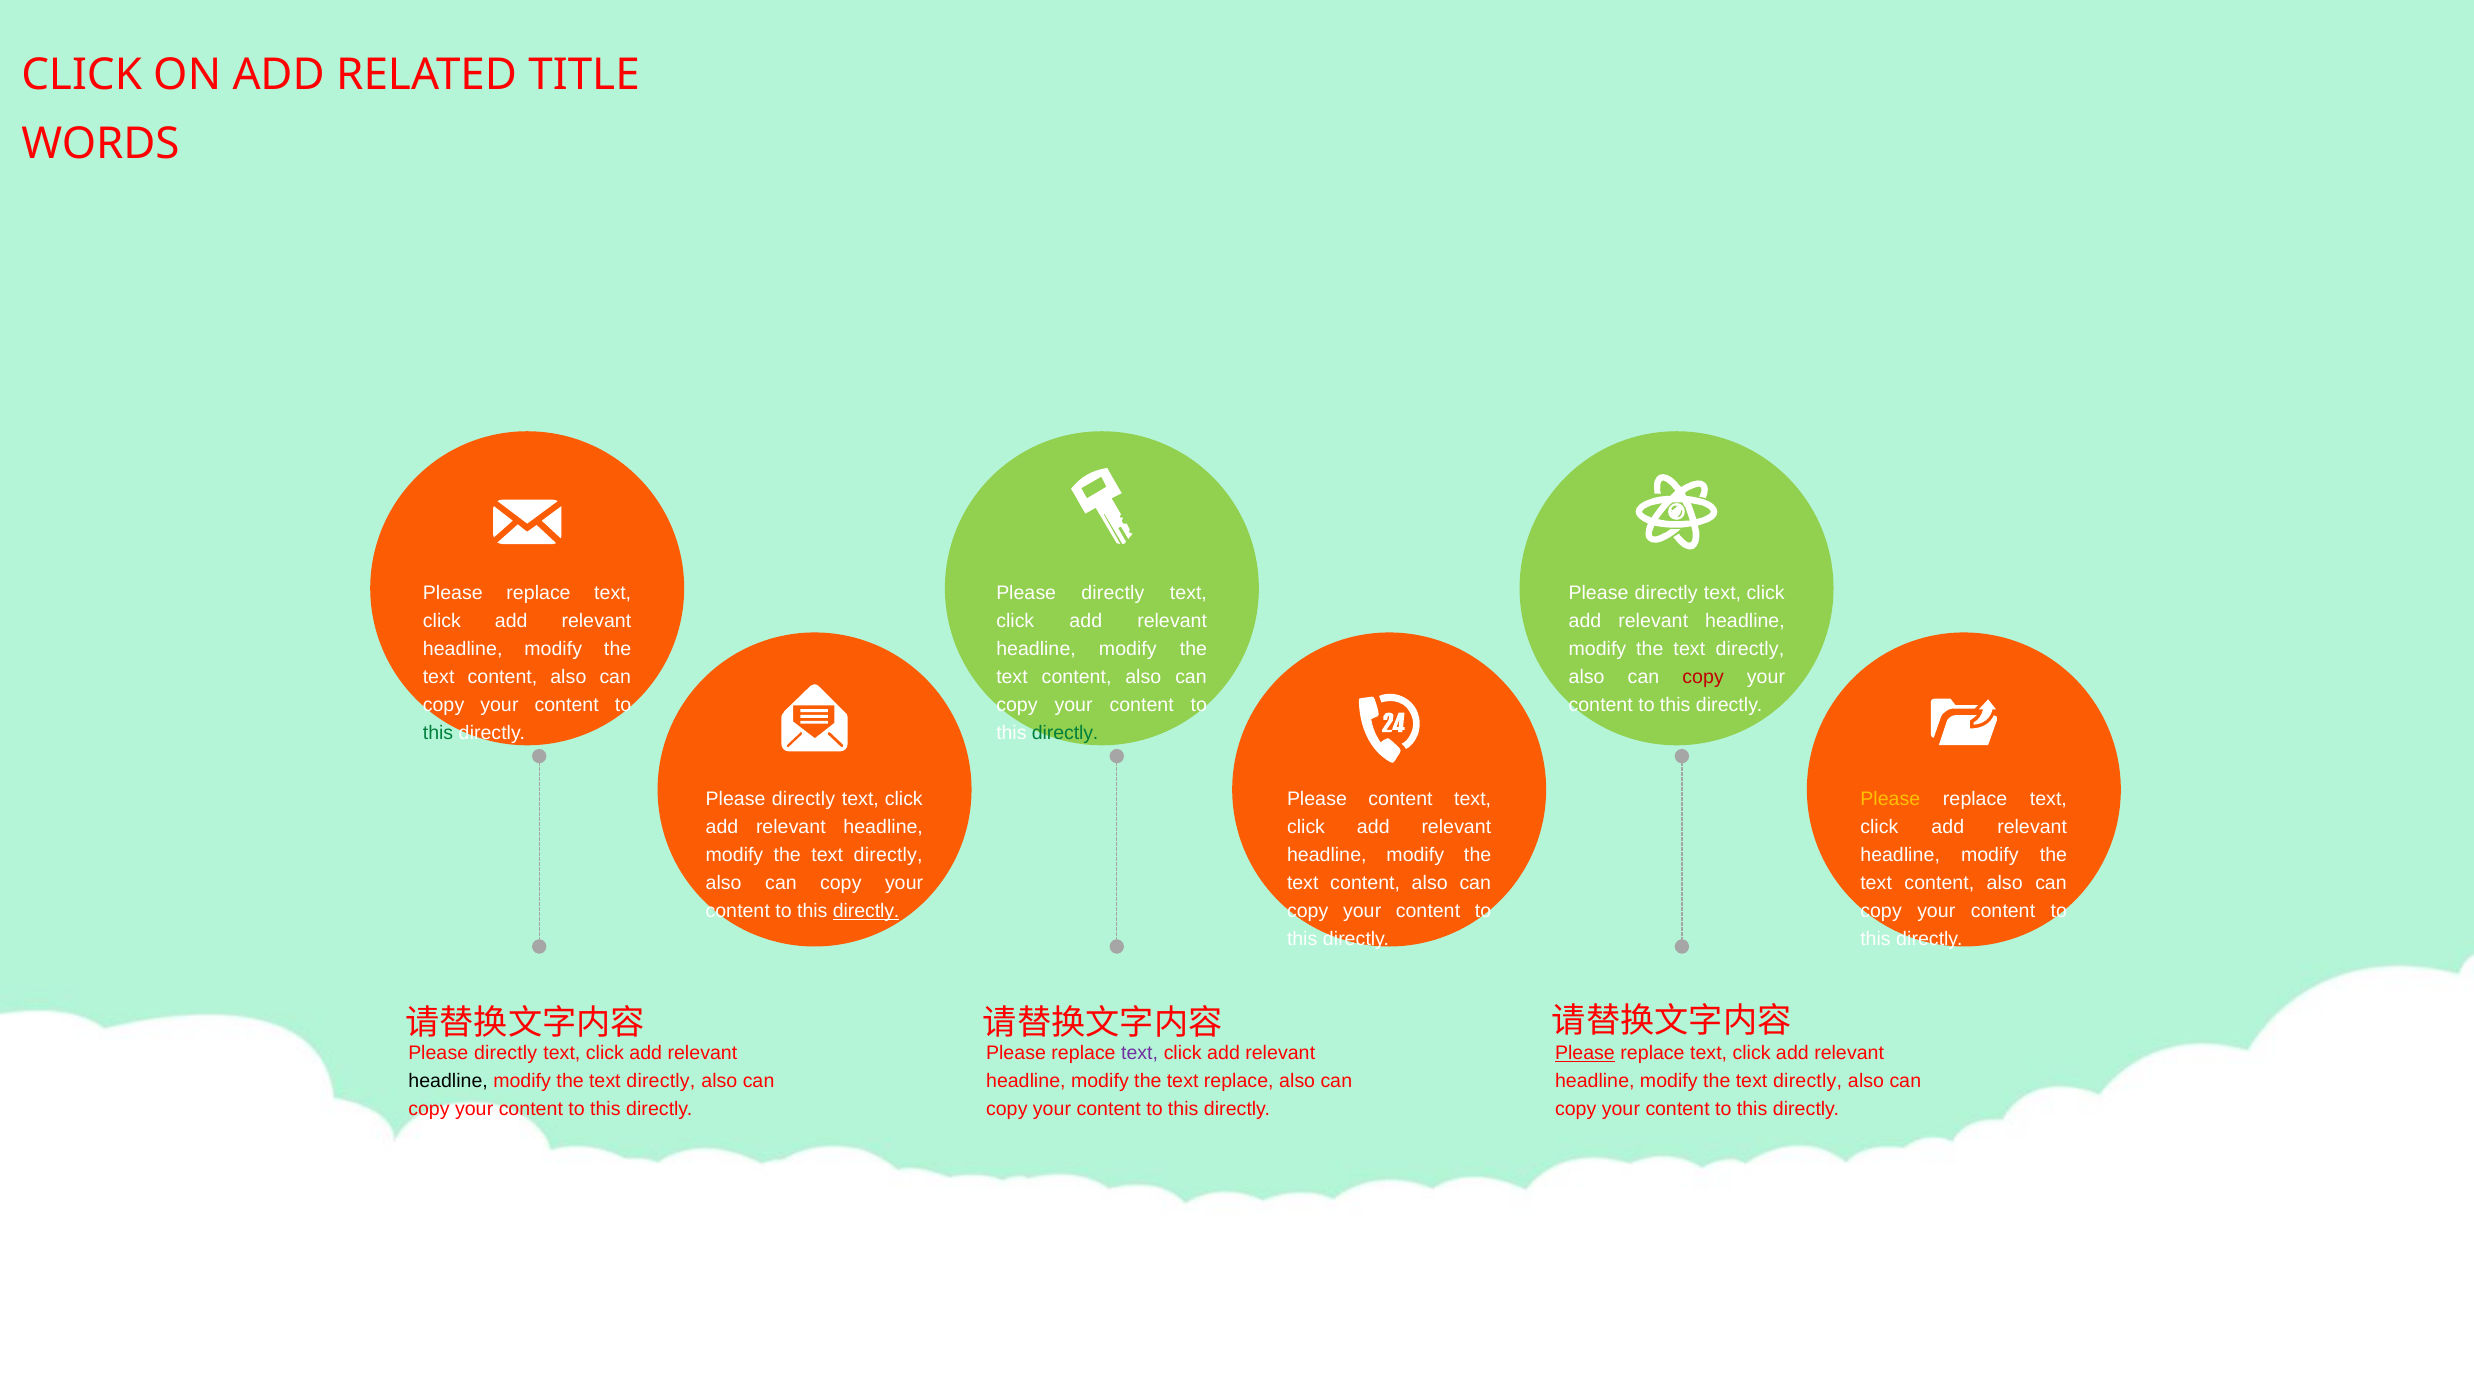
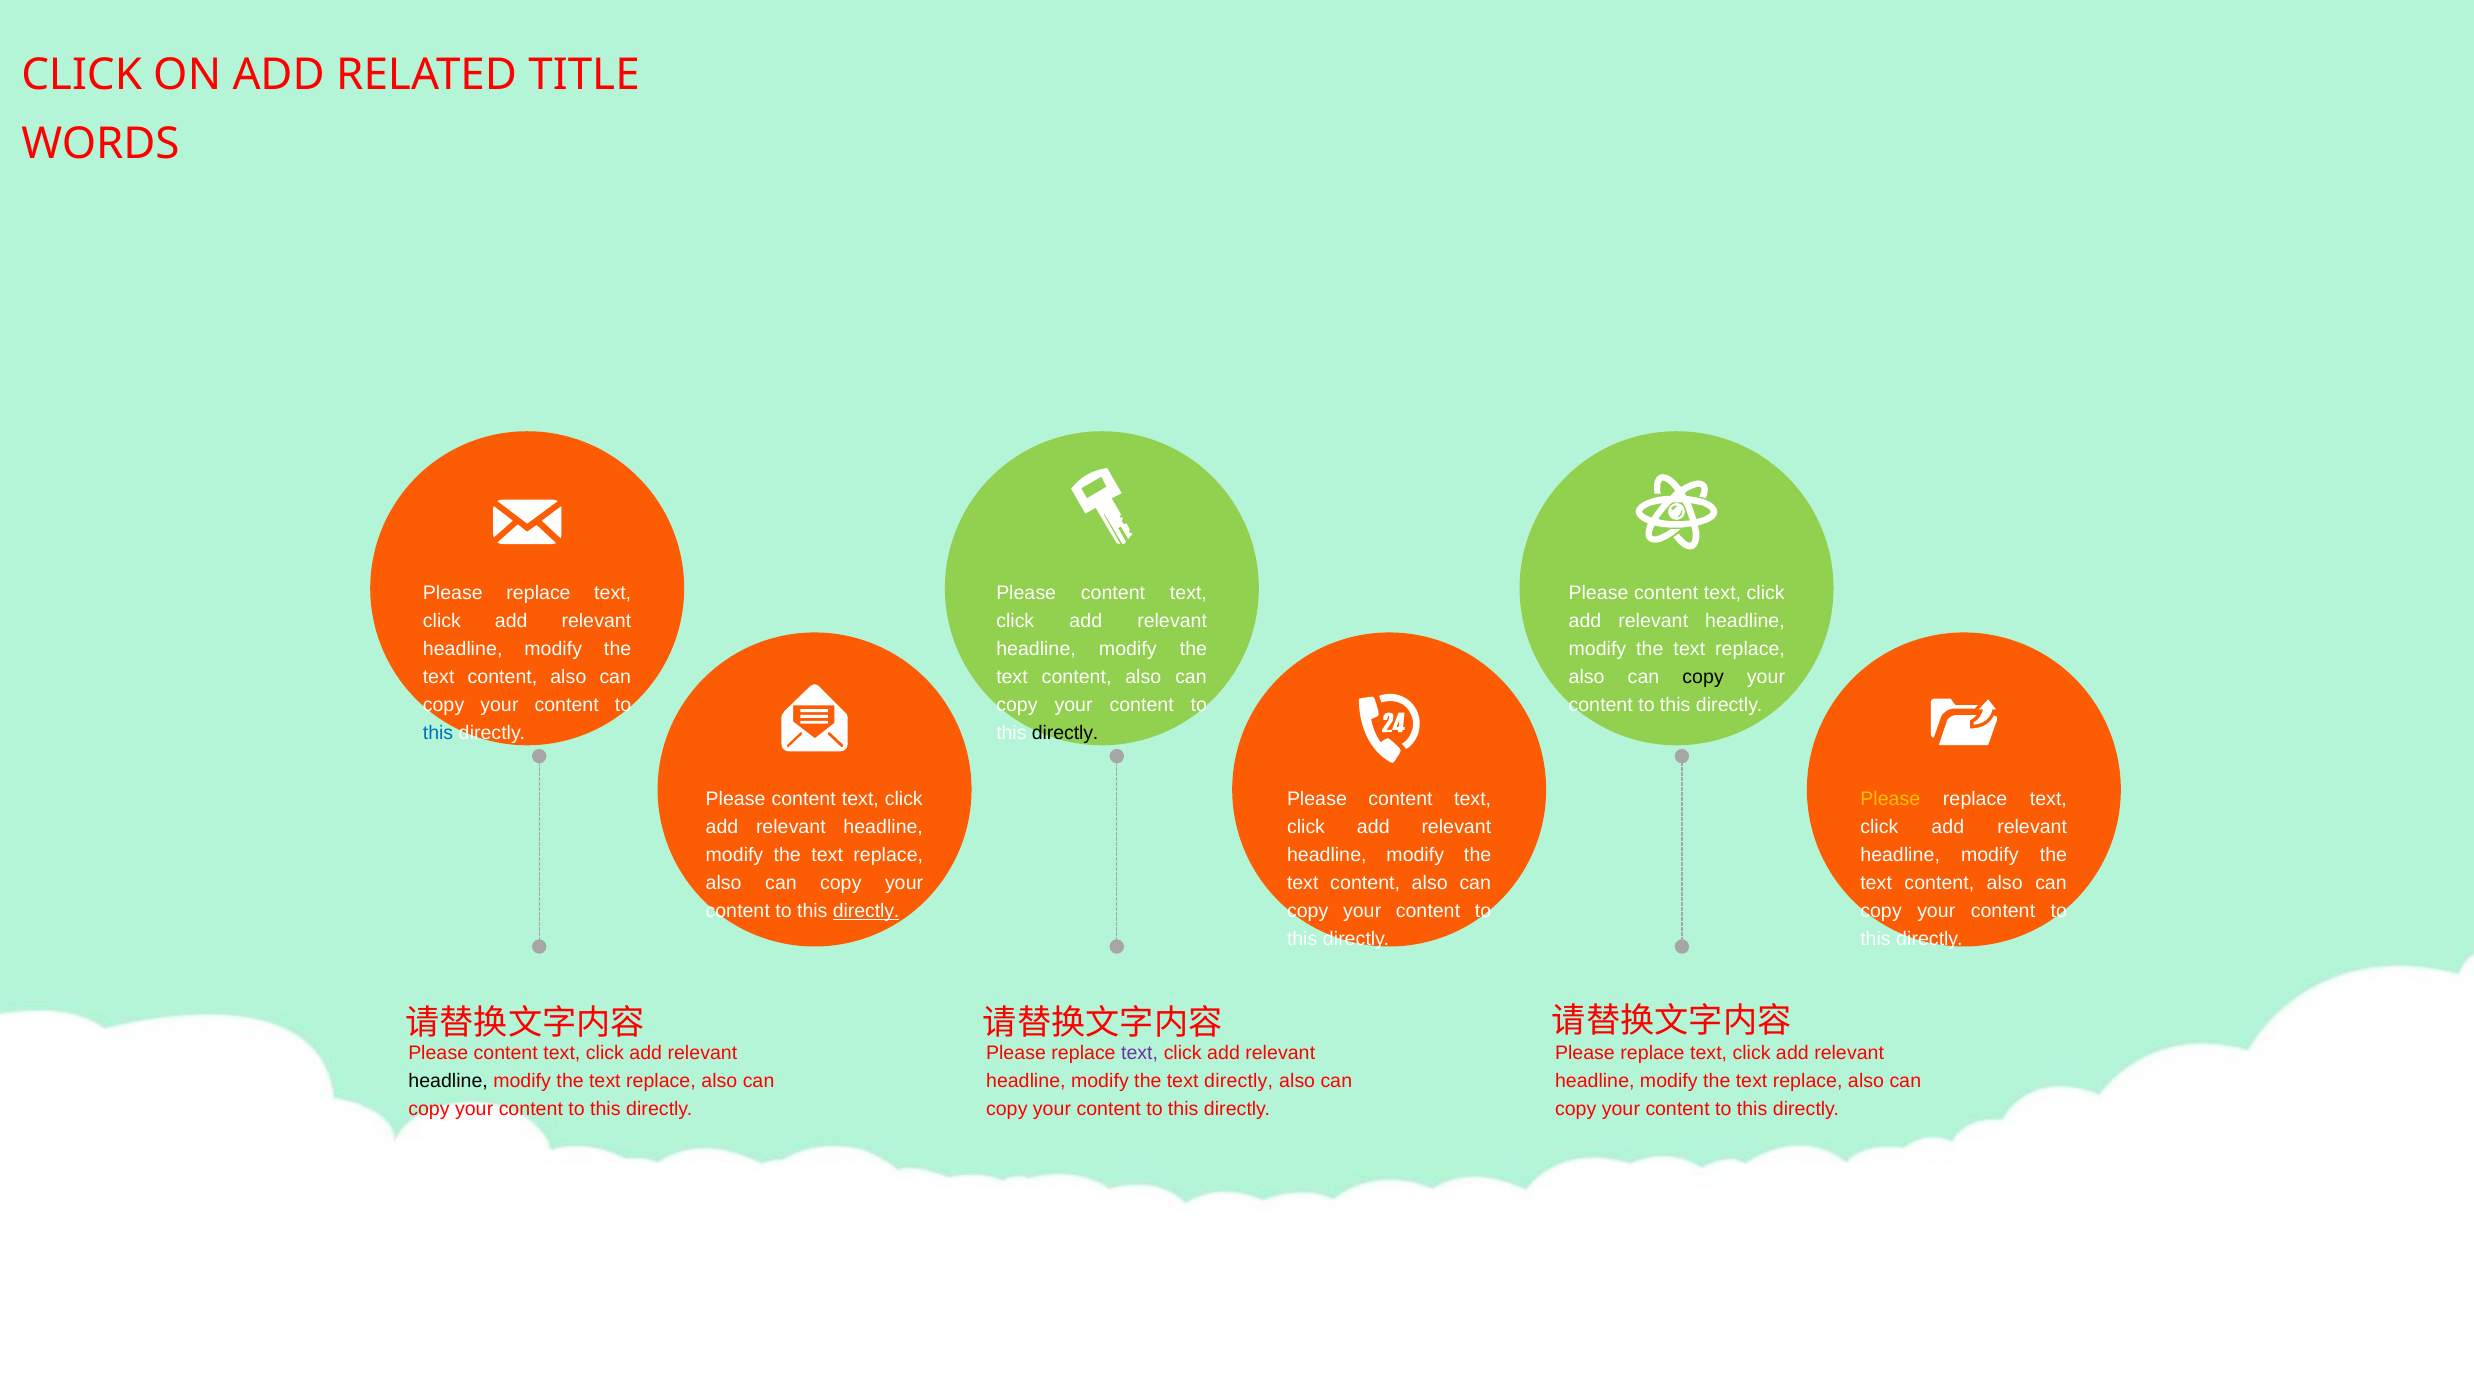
directly: directly -> content (1113, 593)
directly: directly -> content (1666, 593)
directly: directly -> replace (1750, 649)
copy colour: red -> black (1703, 677)
this colour: green -> blue (438, 733)
directly colour: green -> black (1065, 733)
directly: directly -> content (804, 799)
directly: directly -> replace (888, 855)
directly: directly -> content (506, 1052)
Please underline: present -> none (1585, 1053)
directly: directly -> replace (661, 1080)
text replace: replace -> directly (1239, 1080)
directly: directly -> replace (1808, 1081)
